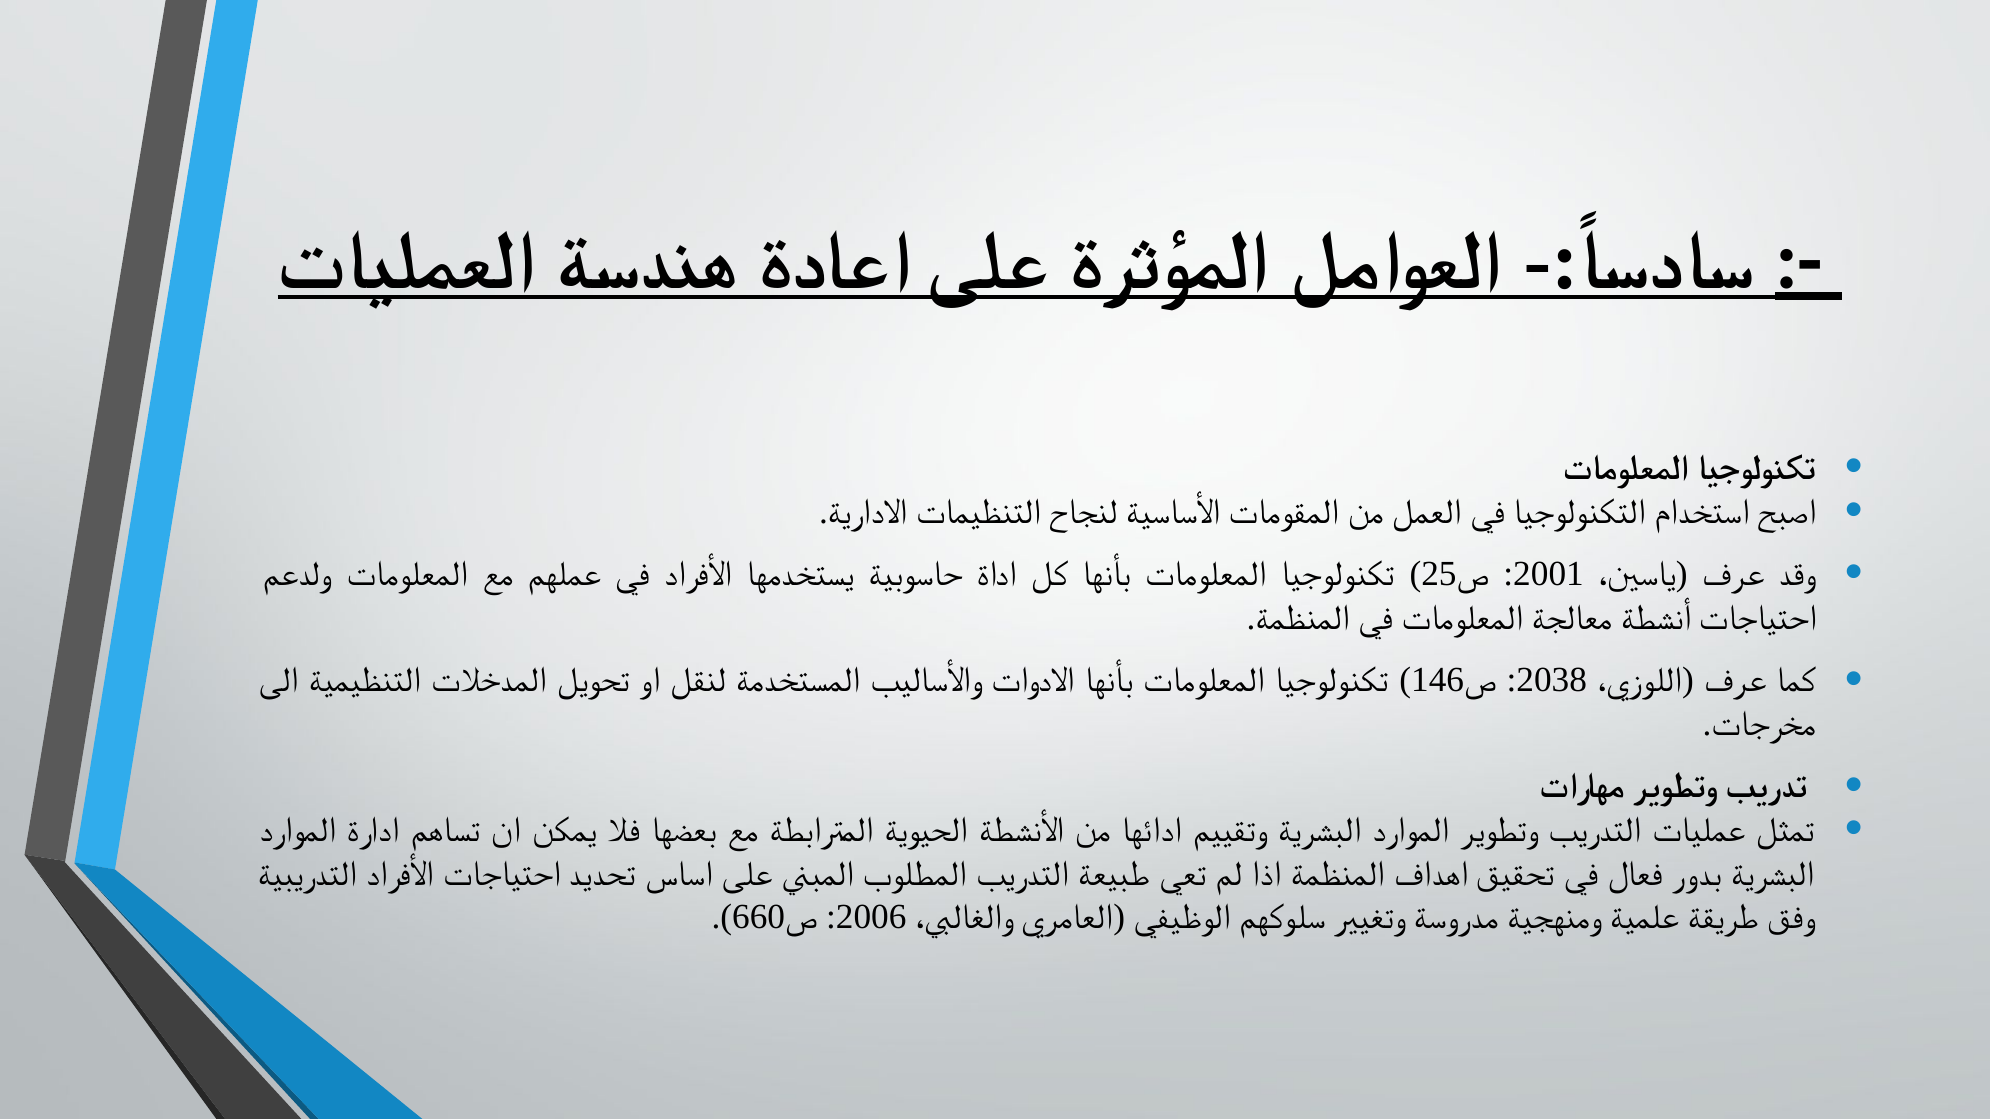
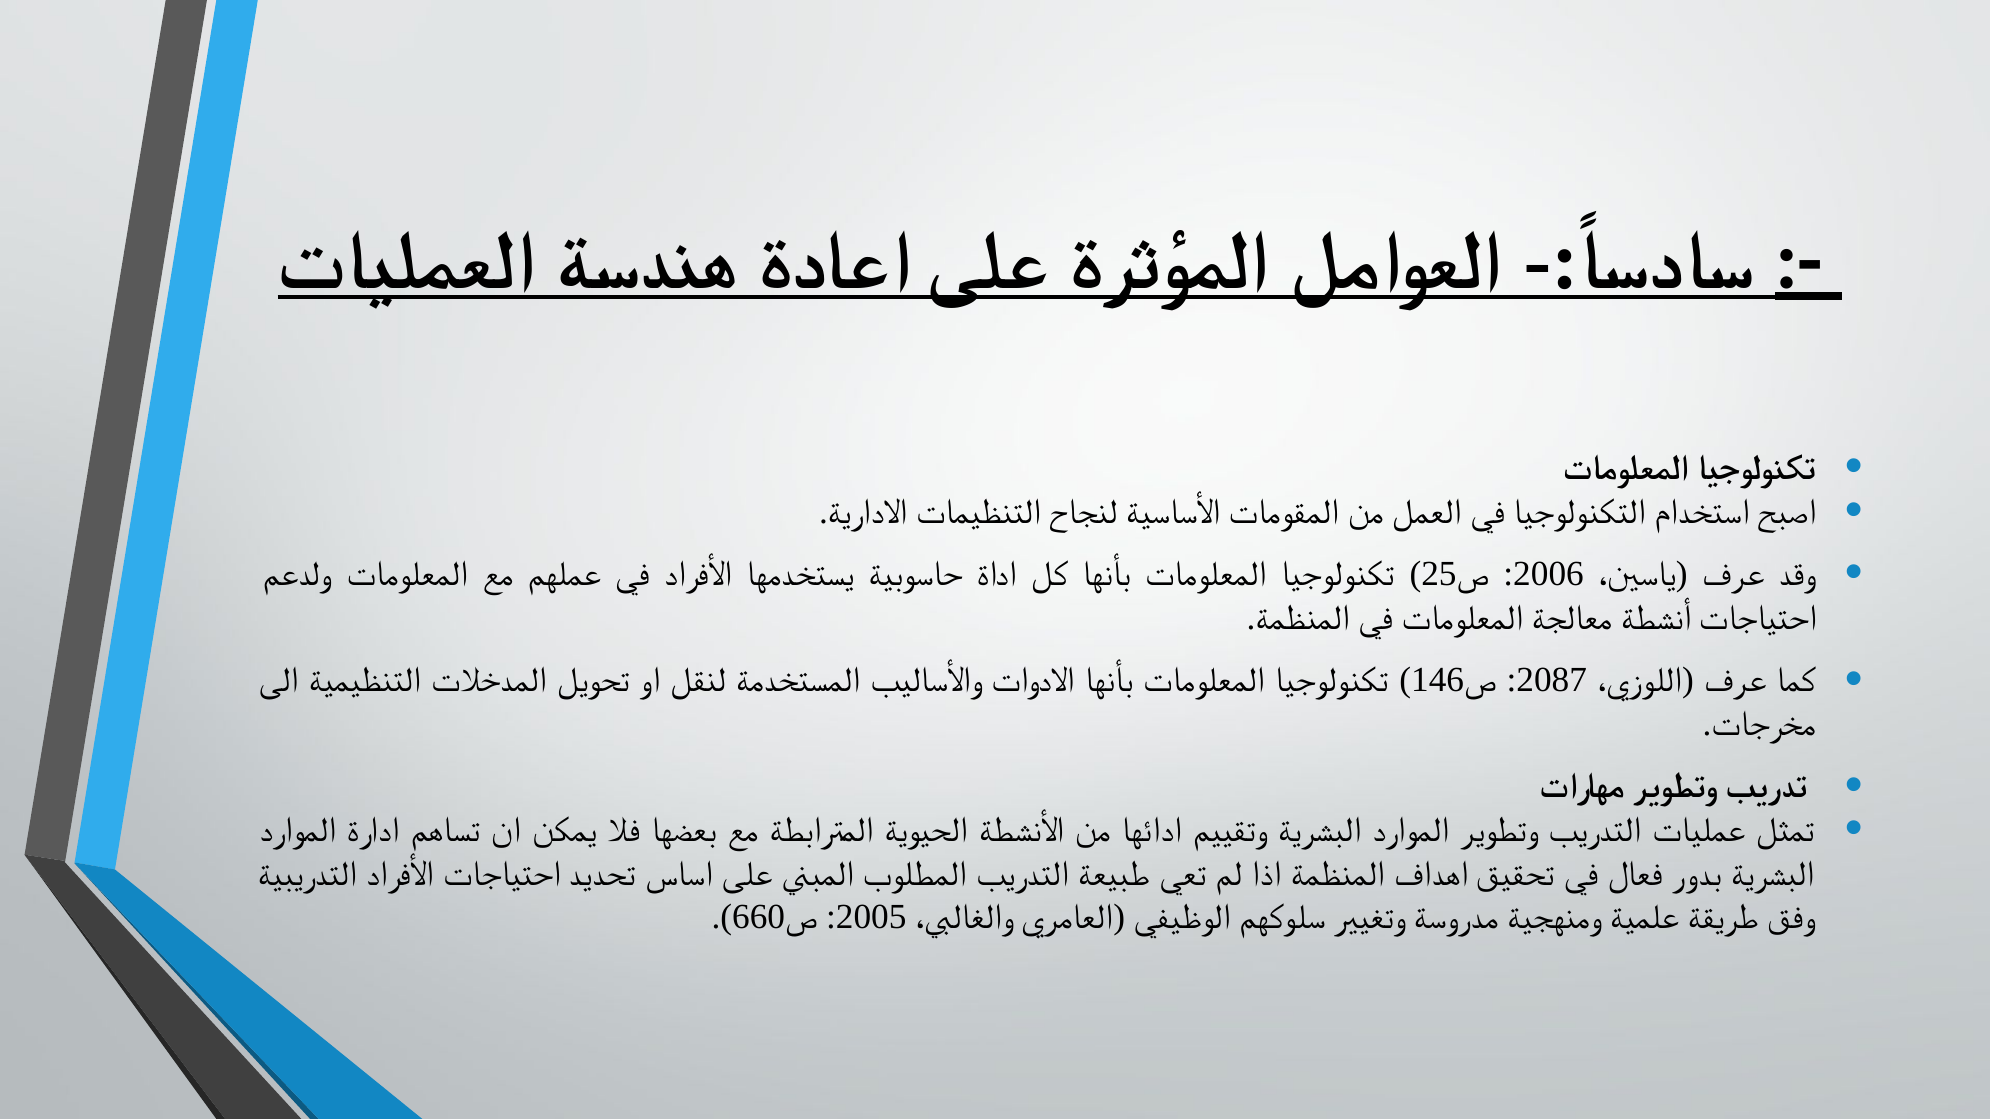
2001: 2001 -> 2006 (1549, 574)
2038: 2038 -> 2087 (1552, 680)
2006: 2006 -> 2005 (871, 918)
